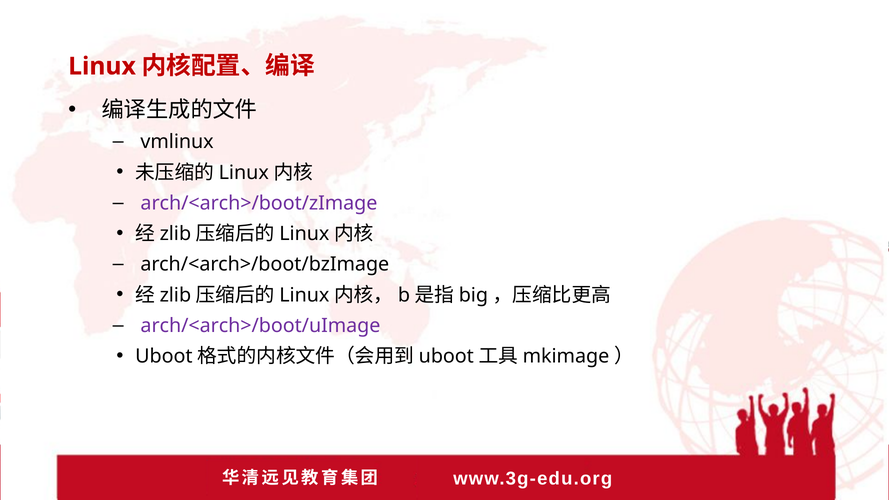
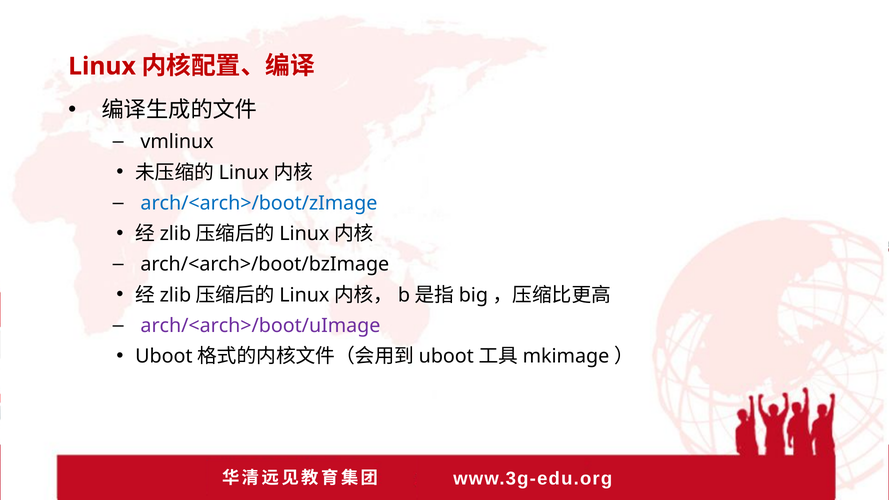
arch/<arch>/boot/zImage colour: purple -> blue (259, 203)
